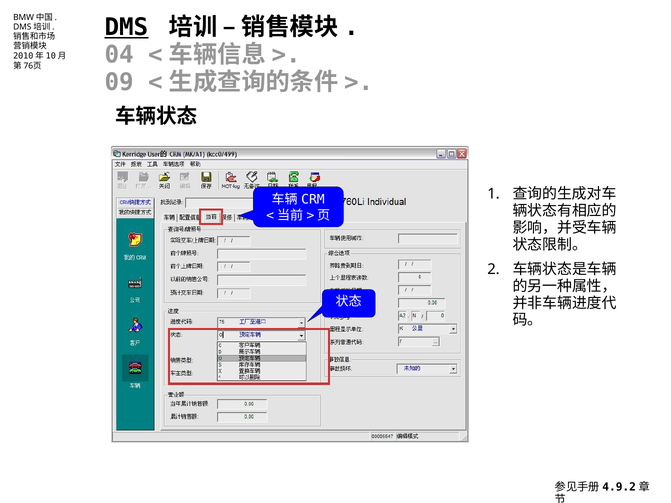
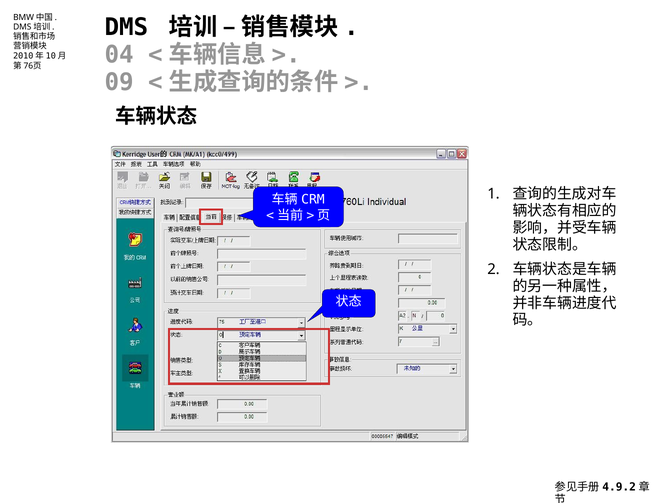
DMS underline: present -> none (126, 27)
